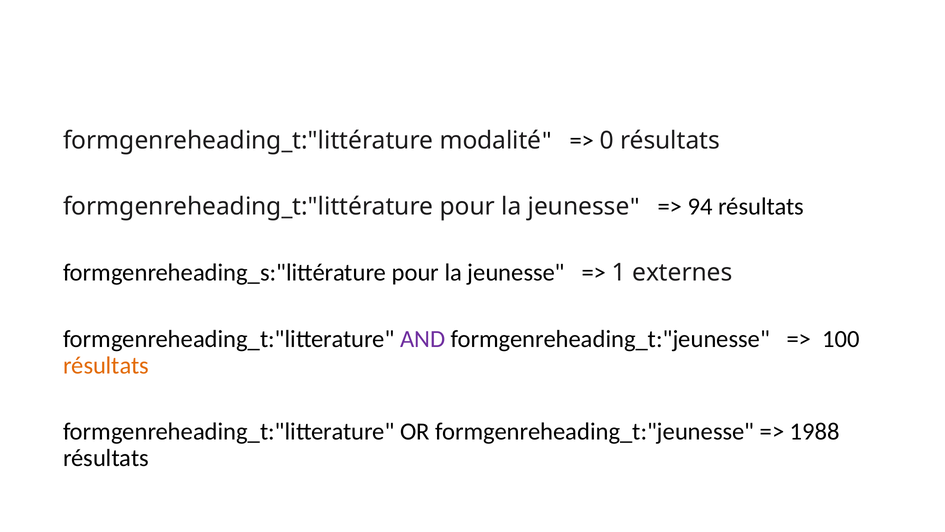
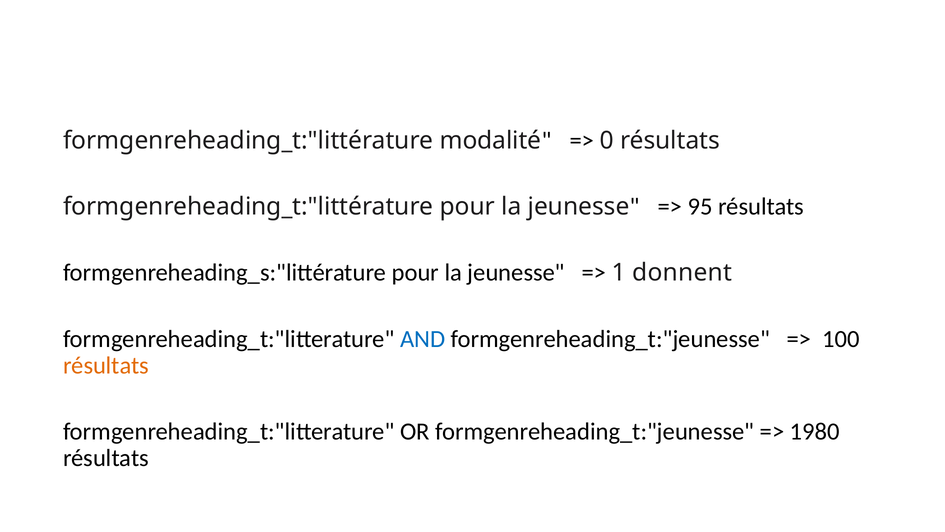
94: 94 -> 95 (700, 207)
externes: externes -> donnent (682, 273)
AND colour: purple -> blue (423, 339)
1988: 1988 -> 1980 (815, 431)
